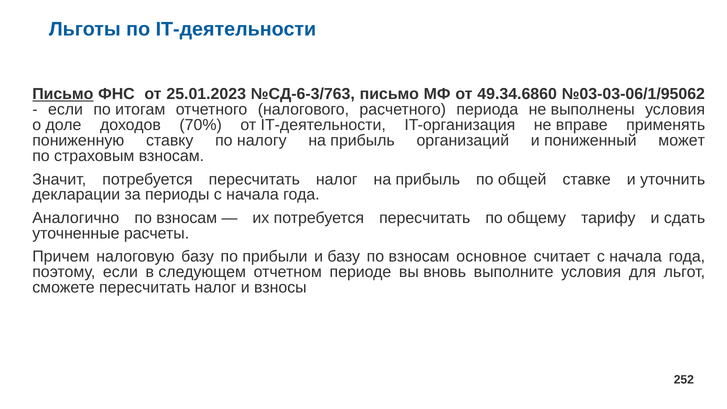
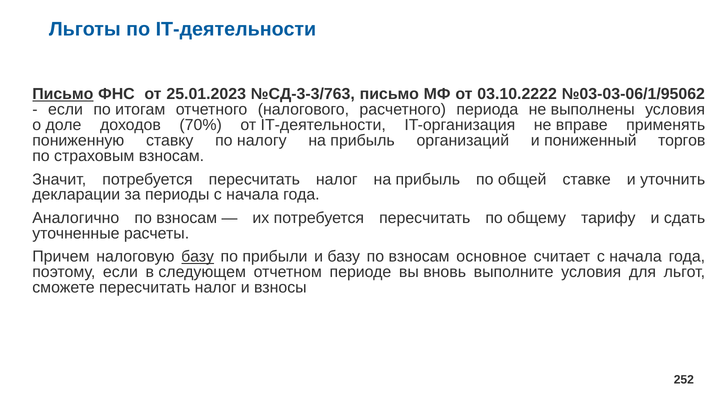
№СД-6-3/763: №СД-6-3/763 -> №СД-3-3/763 (303, 94)
49.34.6860: 49.34.6860 -> 03.10.2222 (517, 94)
может: может -> торгов (682, 141)
базу underline: none -> present (198, 256)
